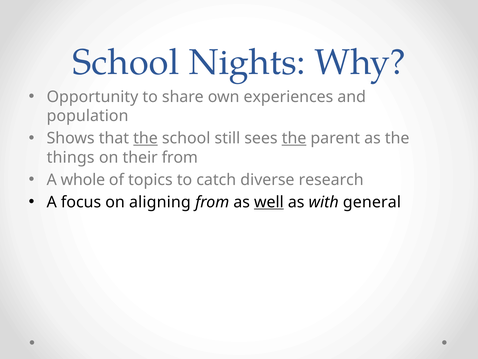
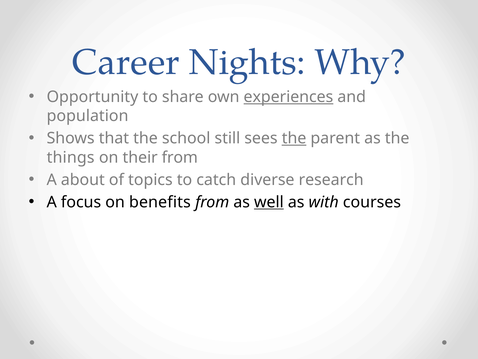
School: School -> Career (126, 62)
experiences underline: none -> present (288, 97)
the underline: present -> none (145, 138)
whole: whole -> about (83, 180)
aligning: aligning -> benefits (160, 202)
general: general -> courses (372, 202)
